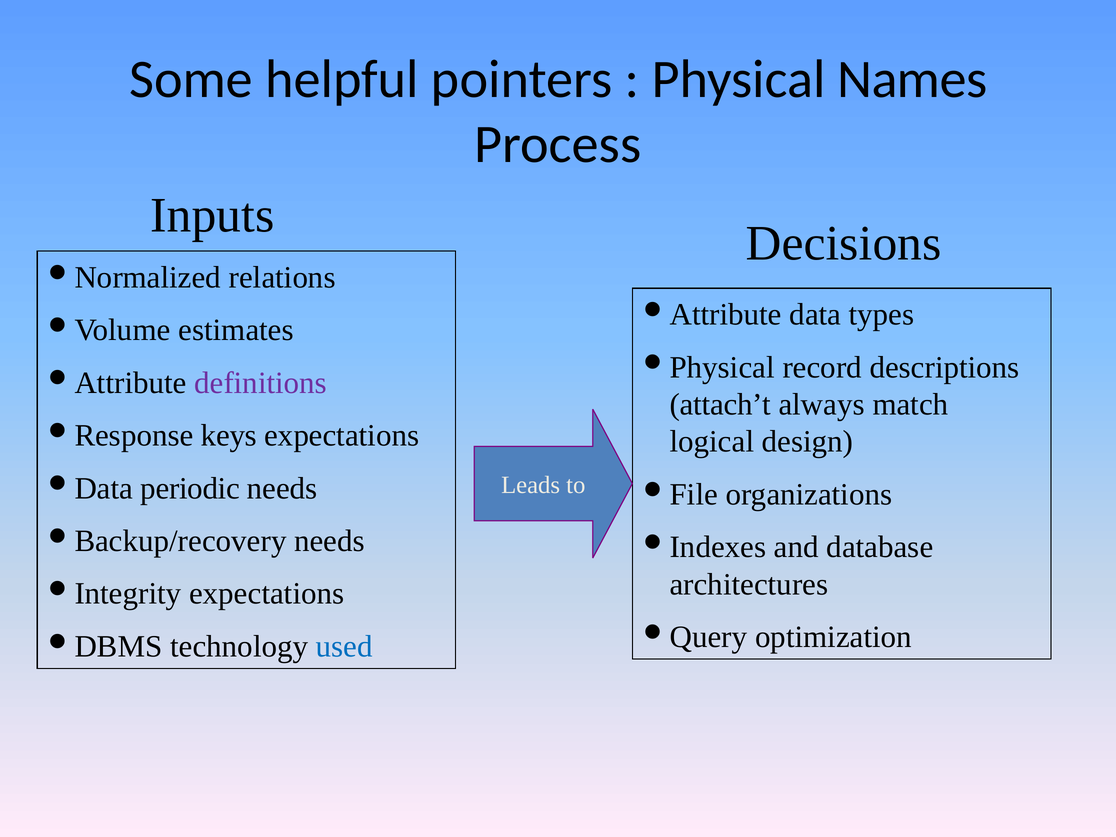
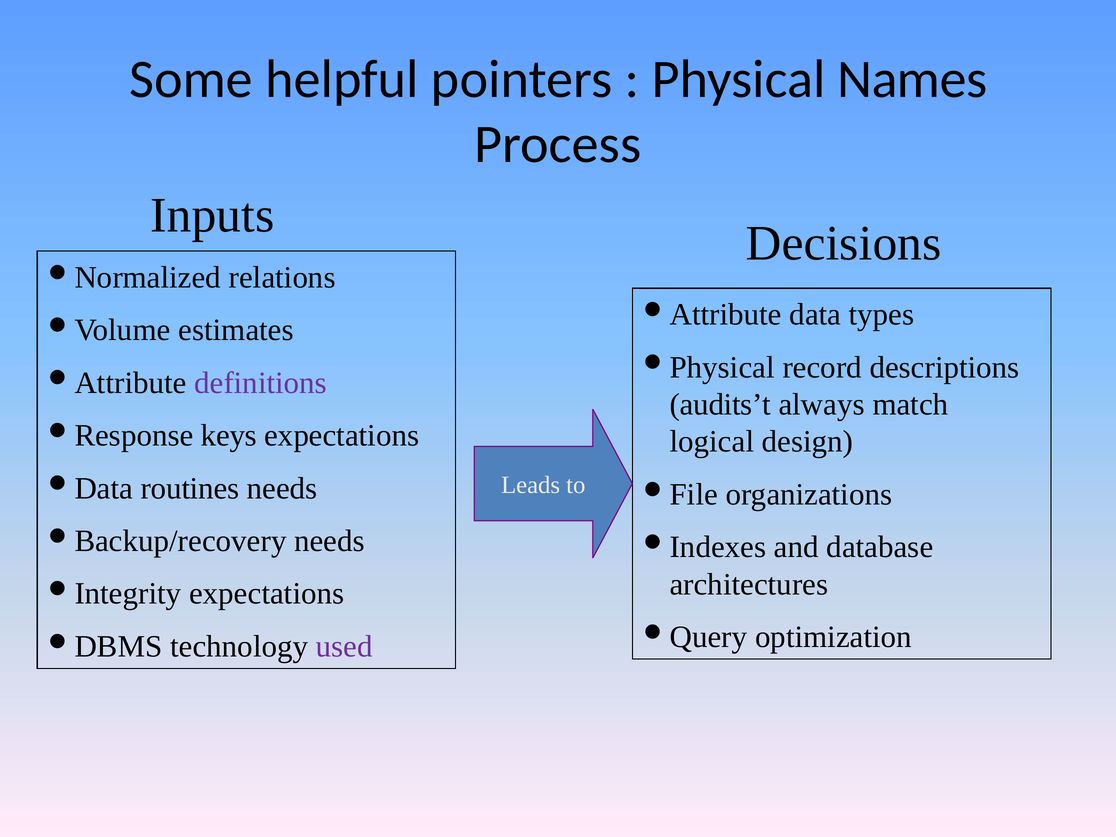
attach’t: attach’t -> audits’t (720, 404)
periodic: periodic -> routines (190, 488)
used colour: blue -> purple (344, 646)
